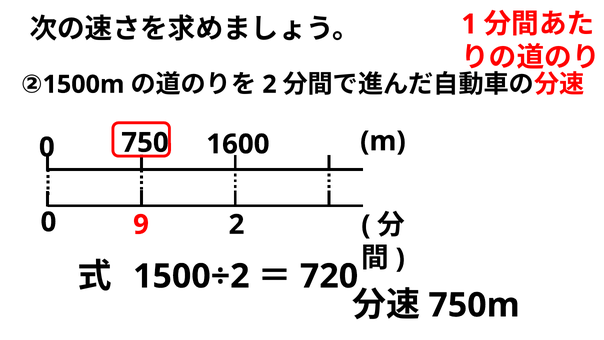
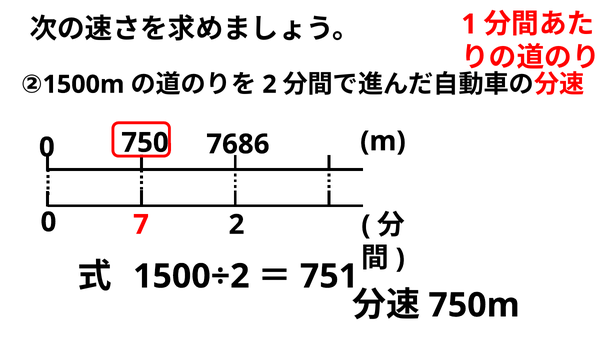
1600: 1600 -> 7686 (238, 144)
9: 9 -> 7 (141, 225)
720: 720 -> 751 (329, 276)
